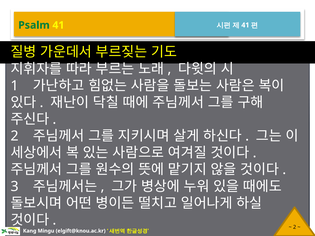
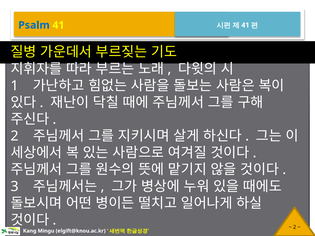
Psalm colour: green -> blue (34, 25)
